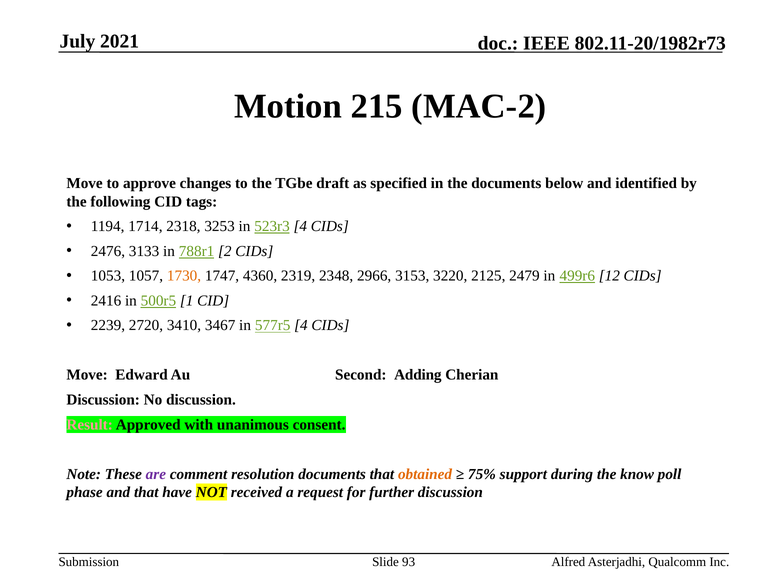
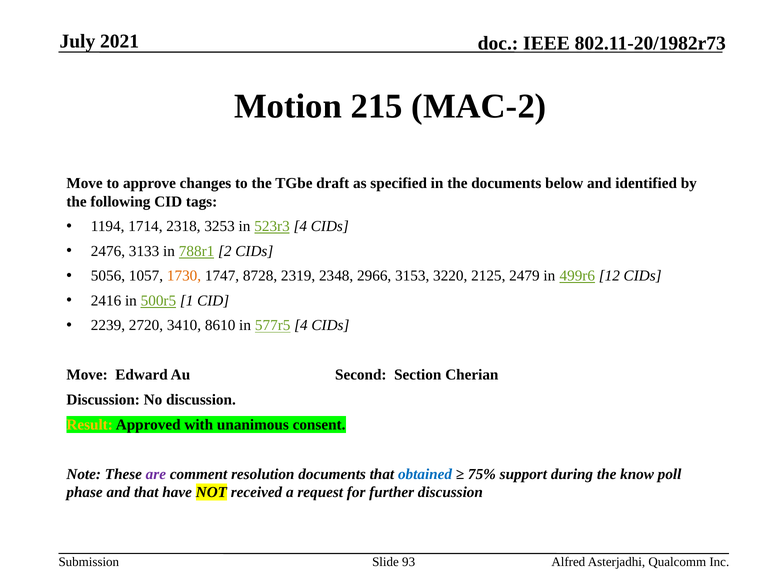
1053: 1053 -> 5056 (108, 276)
4360: 4360 -> 8728 (260, 276)
3467: 3467 -> 8610 (220, 325)
Adding: Adding -> Section (418, 375)
Result colour: pink -> yellow (90, 424)
obtained colour: orange -> blue (425, 474)
